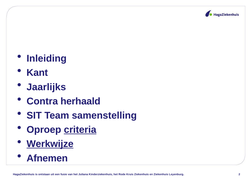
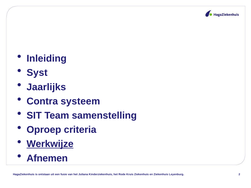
Kant: Kant -> Syst (37, 73)
herhaald: herhaald -> systeem (80, 101)
criteria underline: present -> none (80, 130)
